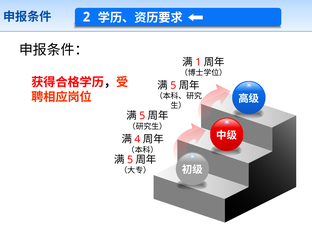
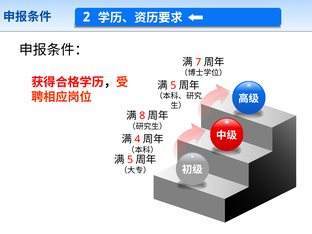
1: 1 -> 7 (198, 62)
5: 5 -> 8 (142, 116)
